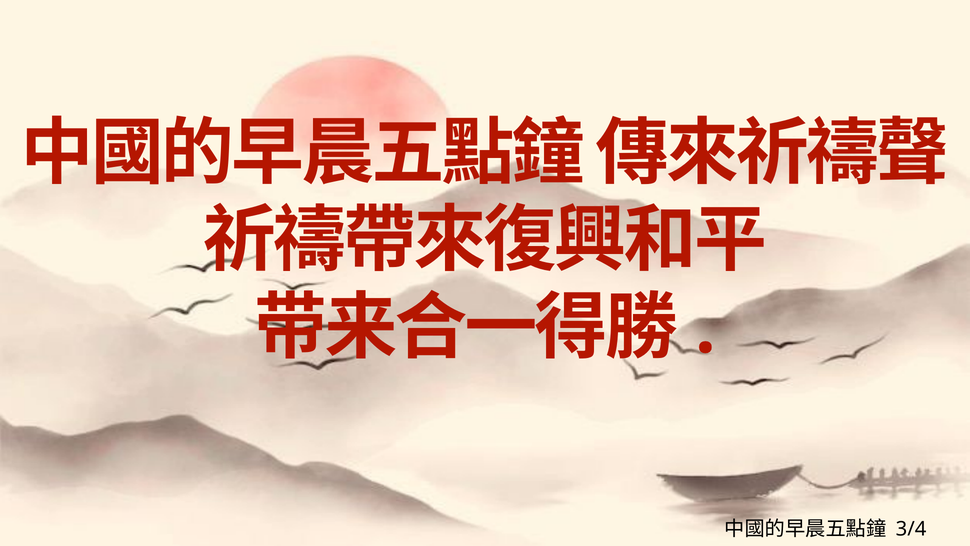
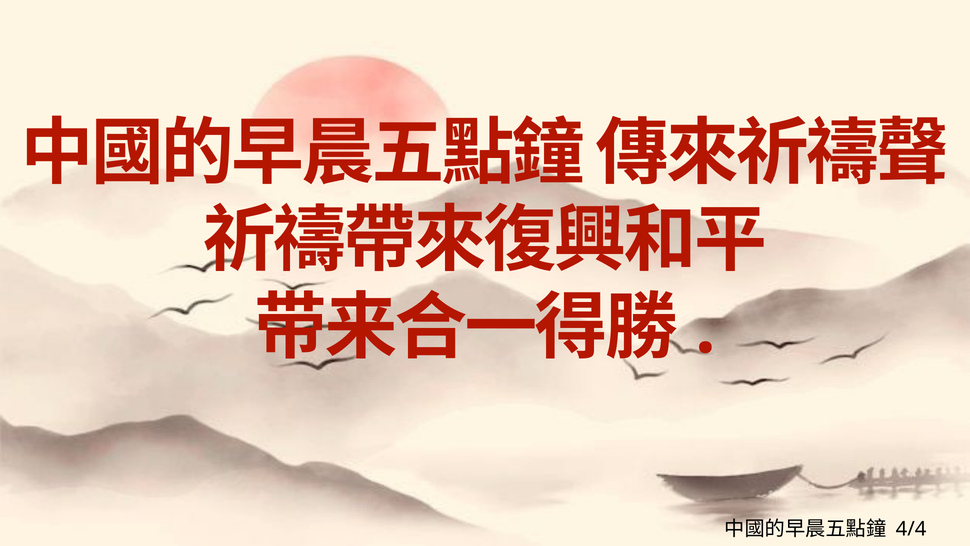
3/4: 3/4 -> 4/4 (911, 529)
